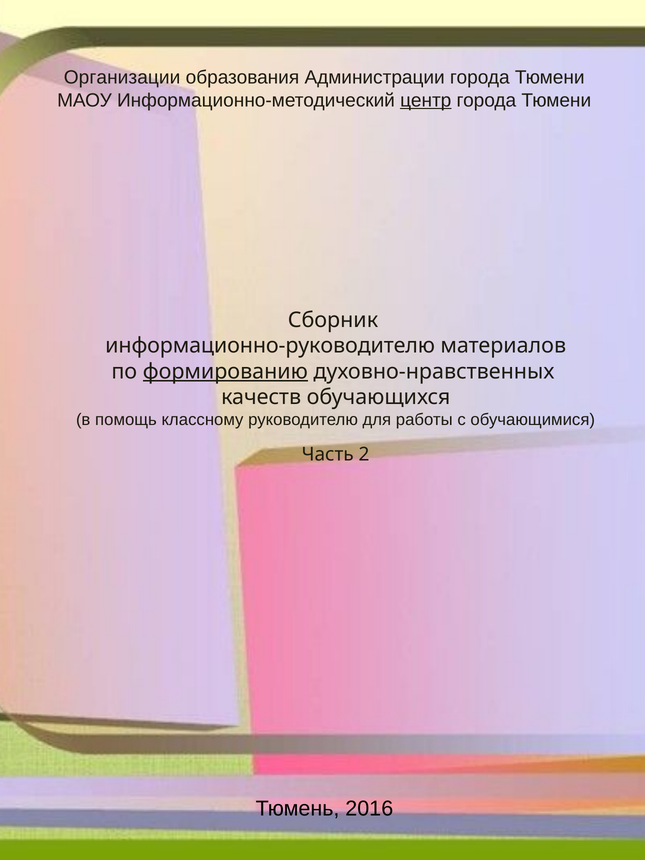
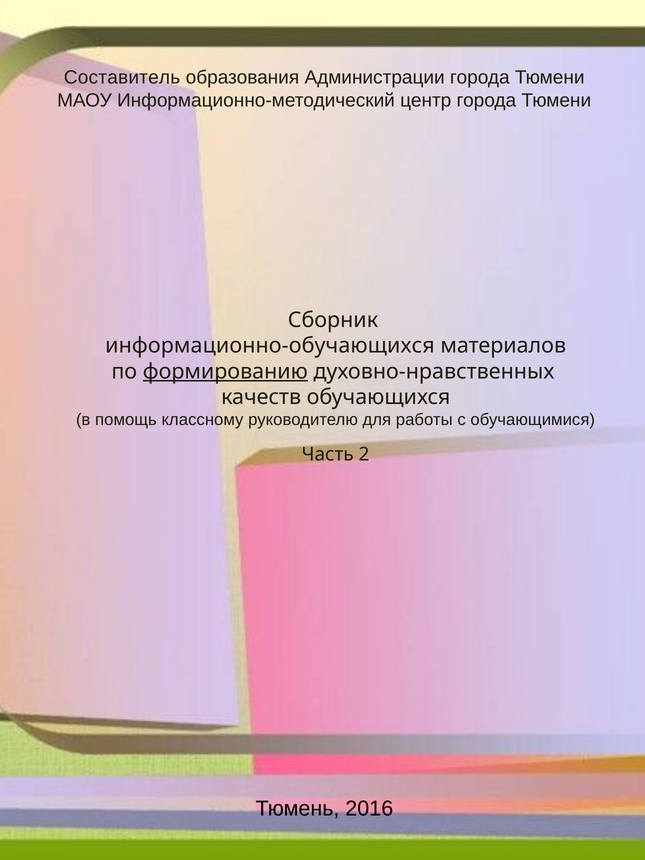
Организации: Организации -> Составитель (122, 77)
центр underline: present -> none (426, 100)
информационно-руководителю: информационно-руководителю -> информационно-обучающихся (270, 346)
